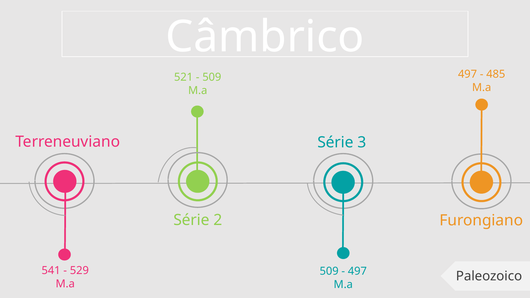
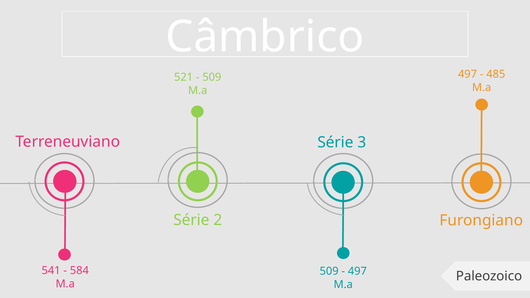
529: 529 -> 584 (79, 271)
